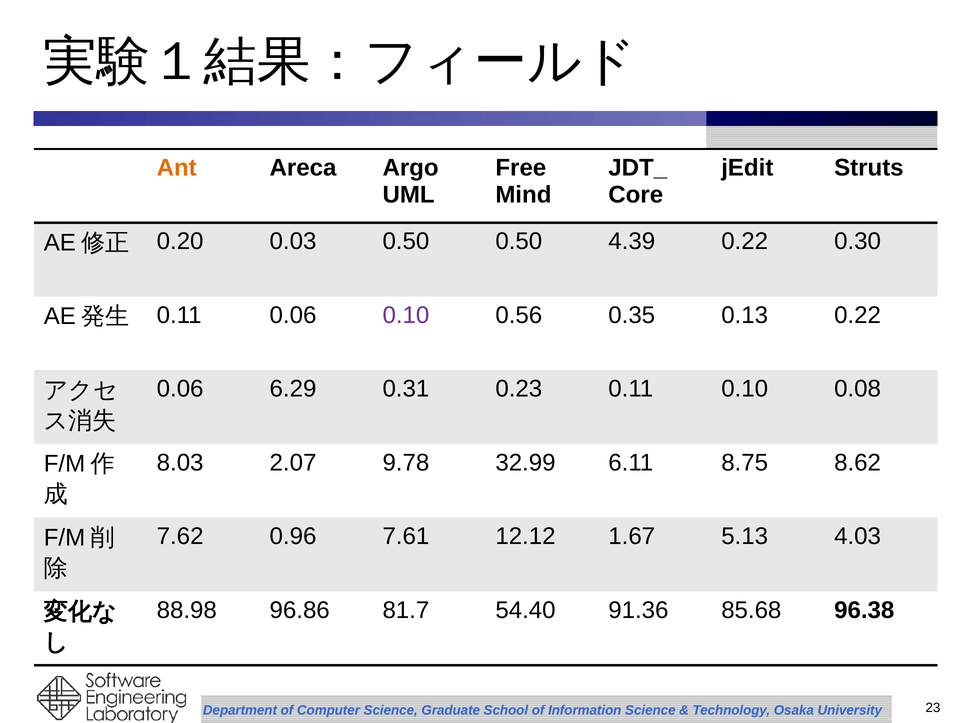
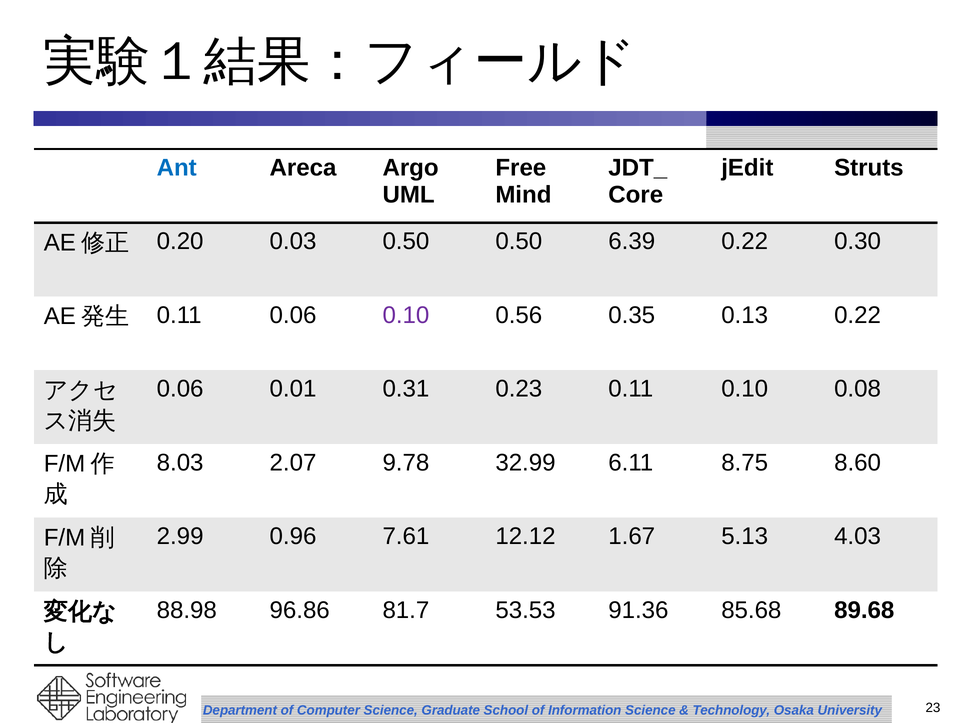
Ant colour: orange -> blue (177, 168)
4.39: 4.39 -> 6.39 (632, 241)
6.29: 6.29 -> 0.01 (293, 389)
8.62: 8.62 -> 8.60 (858, 463)
7.62: 7.62 -> 2.99 (180, 536)
54.40: 54.40 -> 53.53 (526, 610)
96.38: 96.38 -> 89.68 (864, 610)
